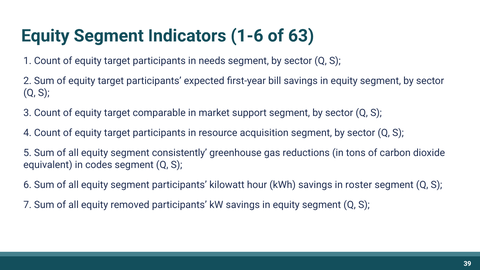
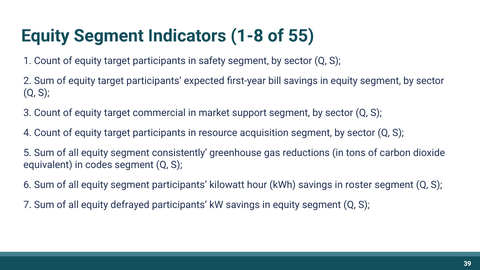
1-6: 1-6 -> 1-8 (247, 36)
63: 63 -> 55 (301, 36)
needs: needs -> safety (212, 61)
comparable: comparable -> commercial (159, 113)
removed: removed -> defrayed (130, 205)
